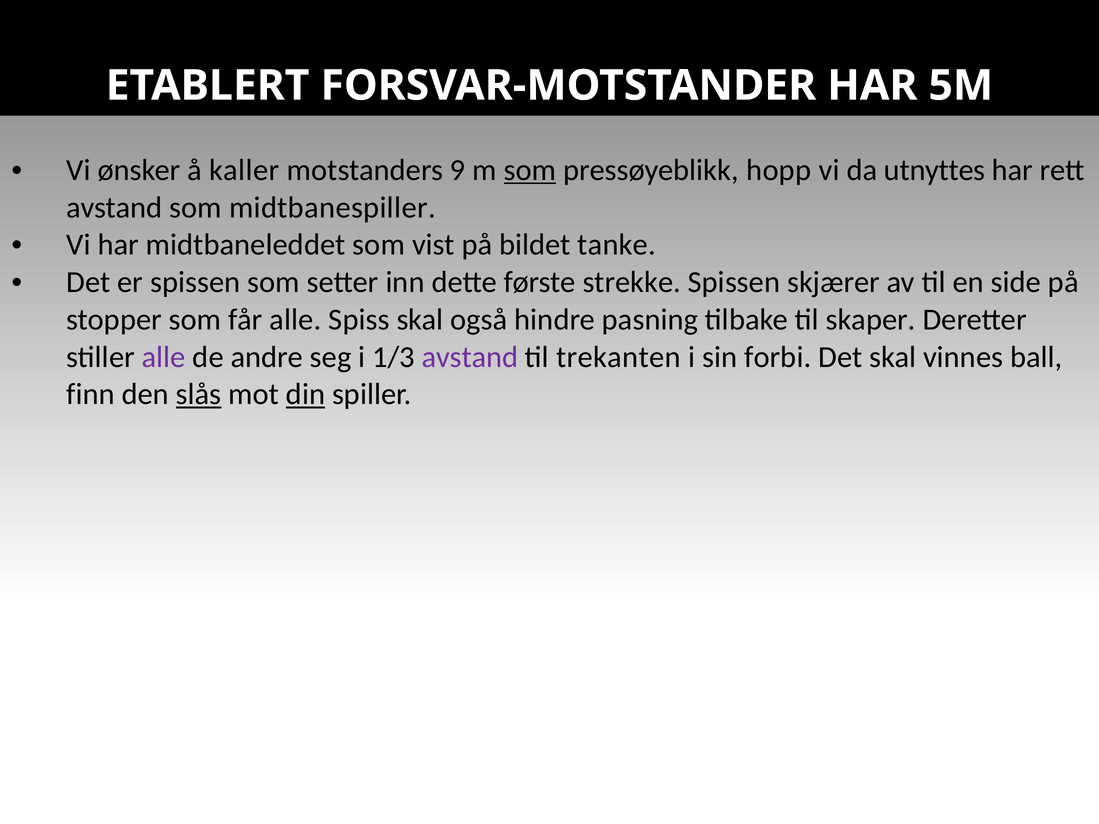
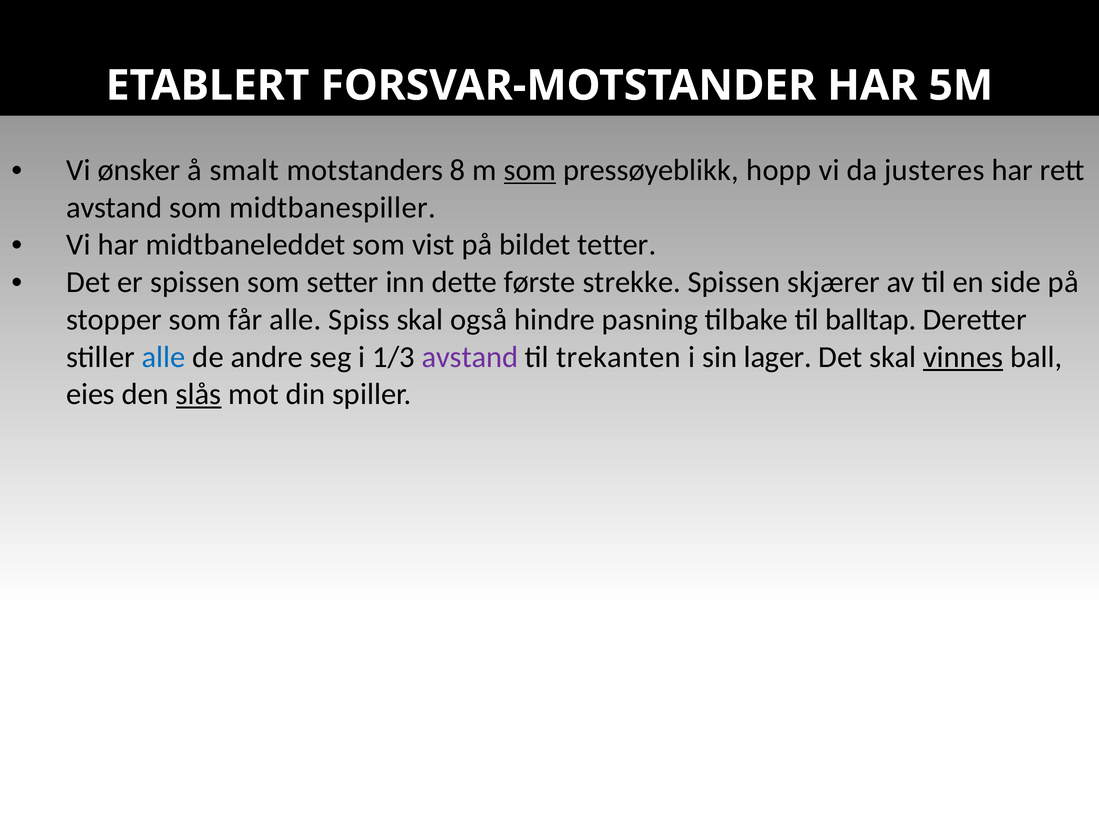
kaller: kaller -> smalt (244, 170)
9: 9 -> 8 (458, 170)
utnyttes: utnyttes -> justeres (934, 170)
tanke: tanke -> tetter (617, 245)
skaper: skaper -> balltap (871, 320)
alle colour: purple -> blue (164, 357)
forbi: forbi -> lager (778, 357)
vinnes underline: none -> present (963, 357)
finn: finn -> eies (91, 394)
din underline: present -> none (306, 394)
